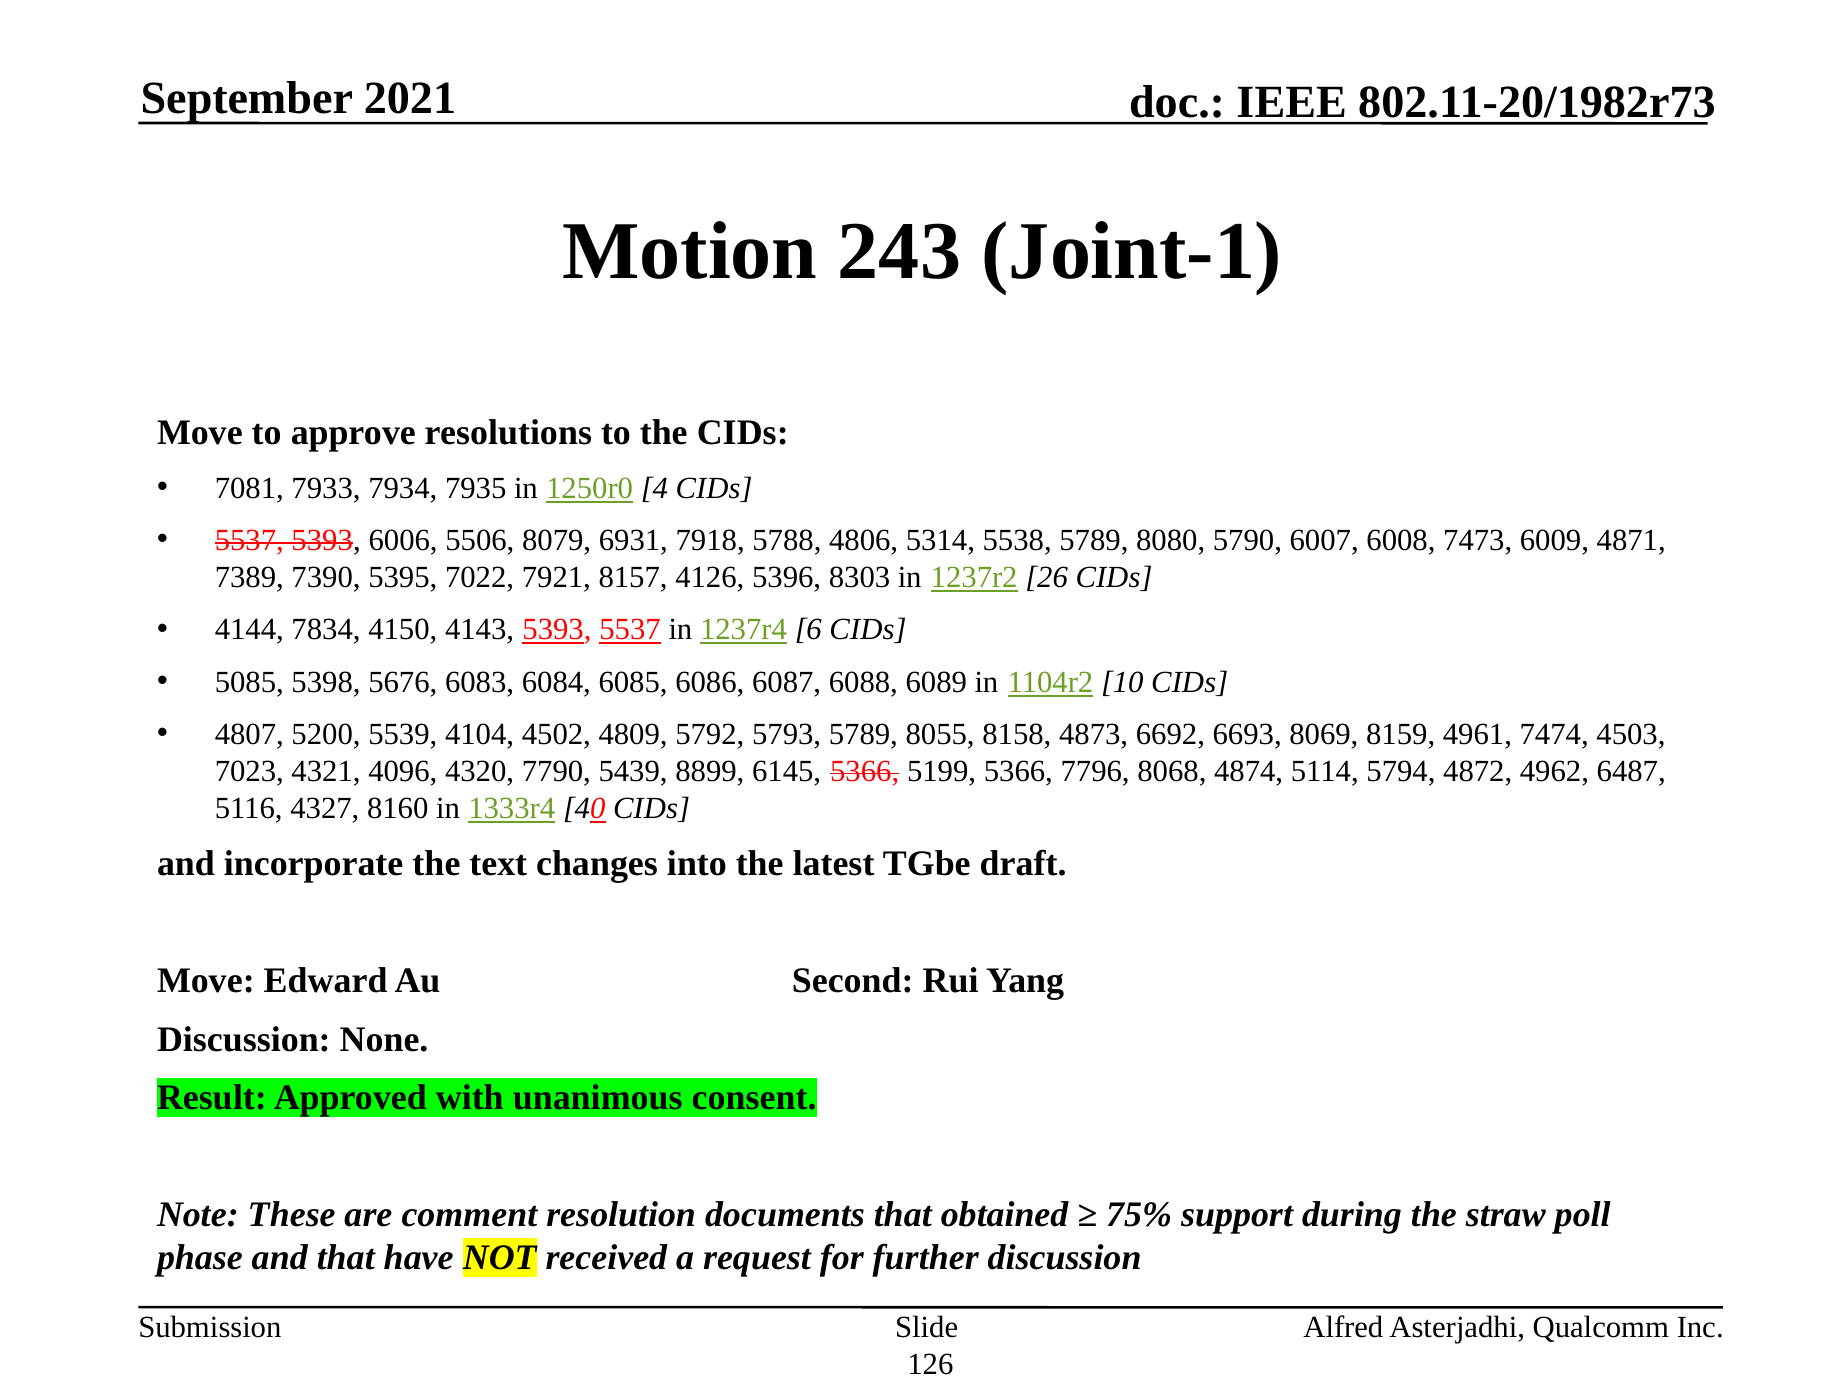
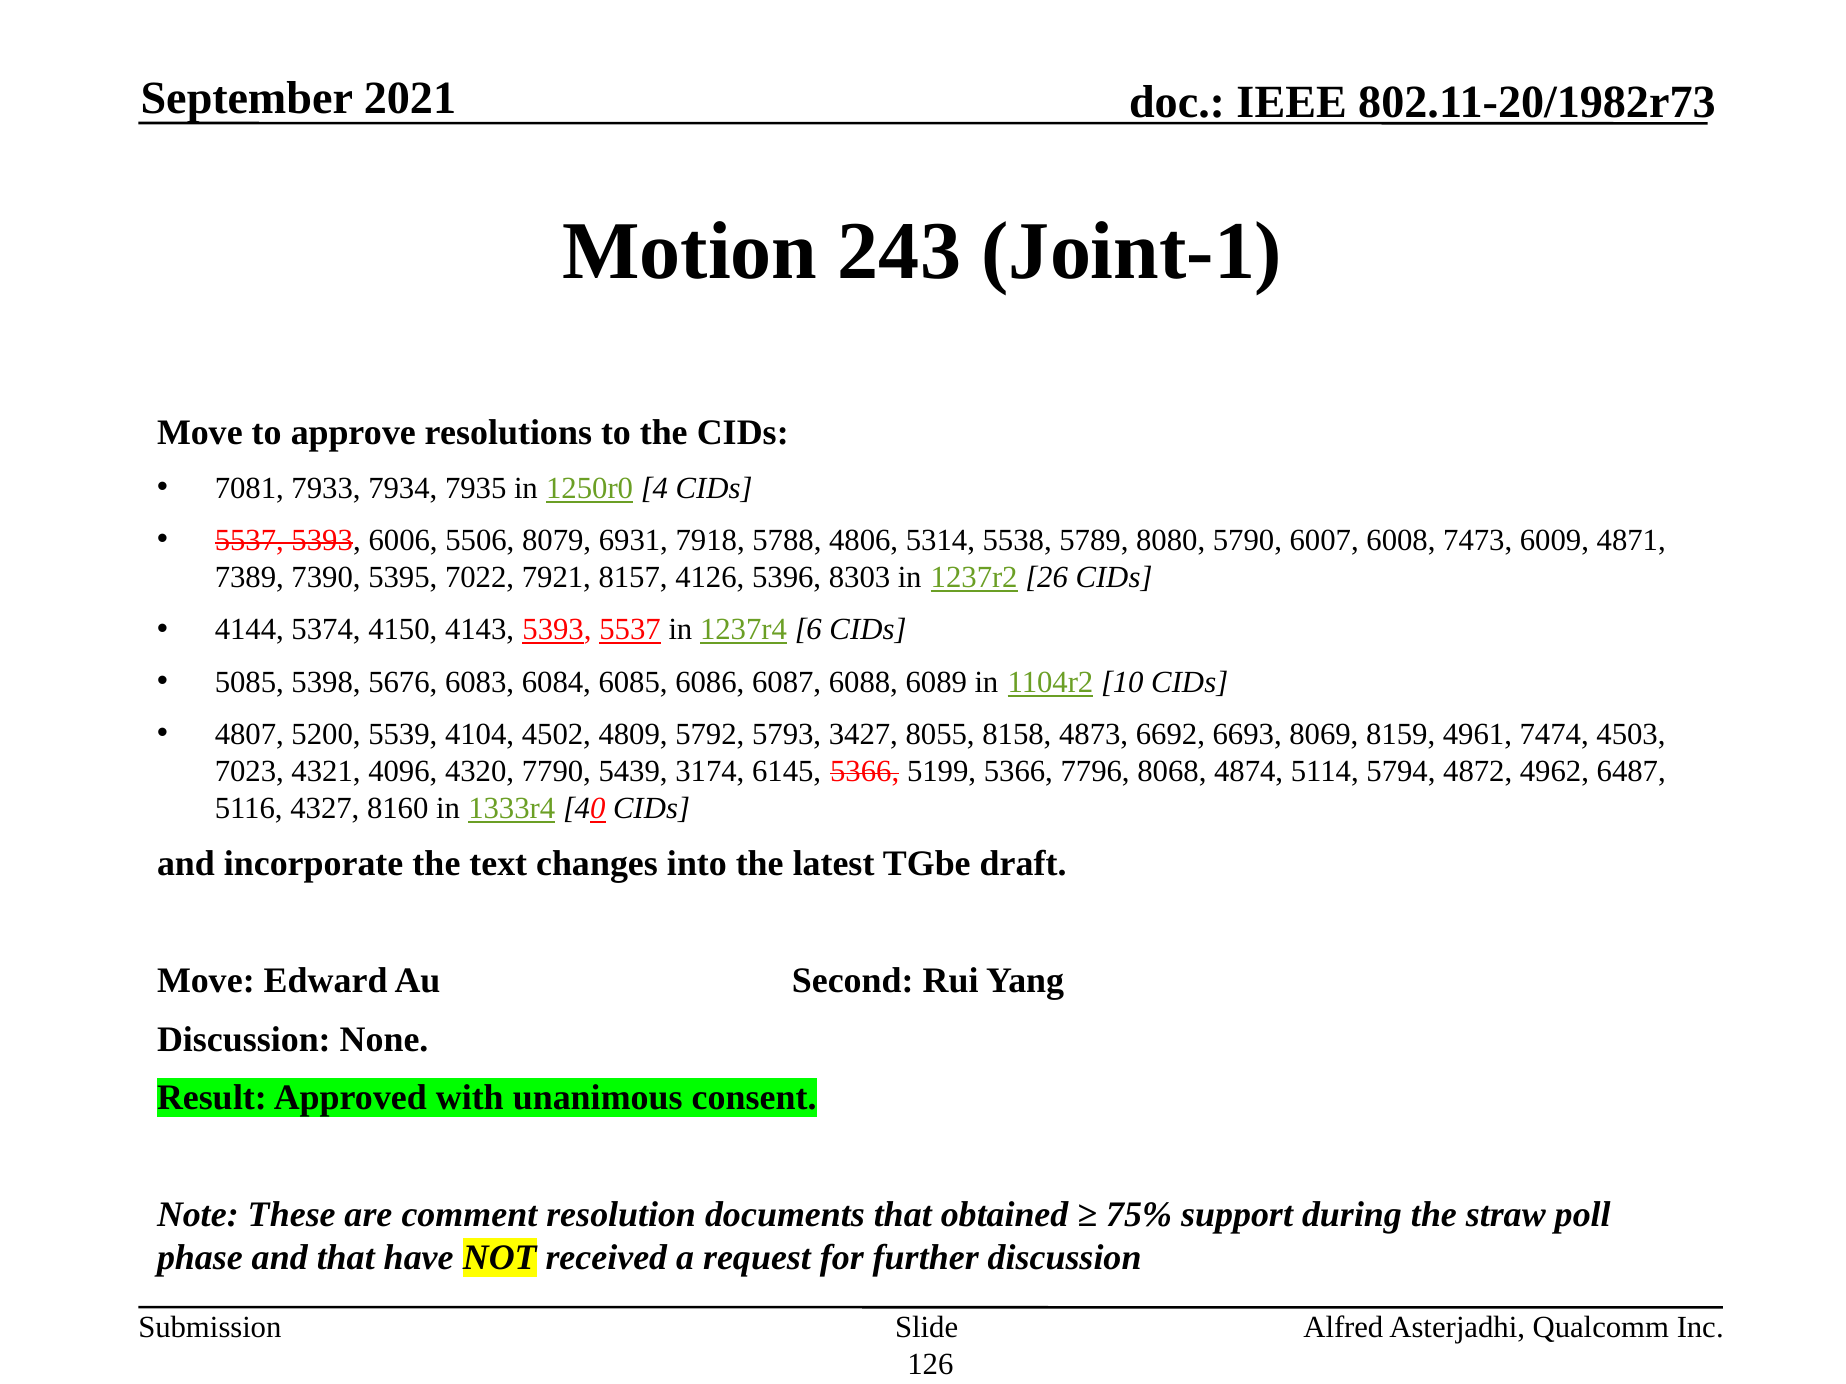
7834: 7834 -> 5374 (326, 630)
5793 5789: 5789 -> 3427 (863, 735)
8899: 8899 -> 3174 (710, 771)
